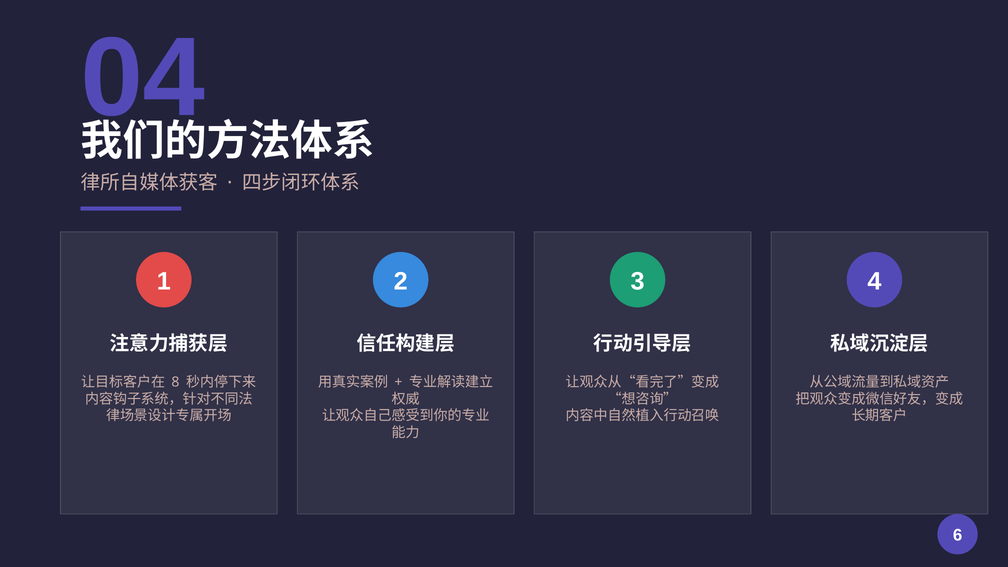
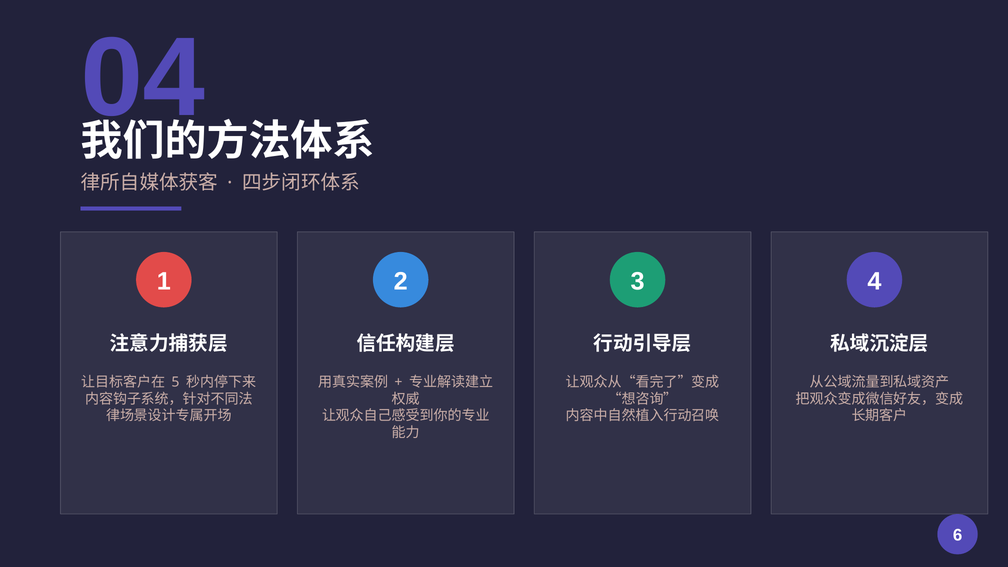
8: 8 -> 5 (175, 382)
